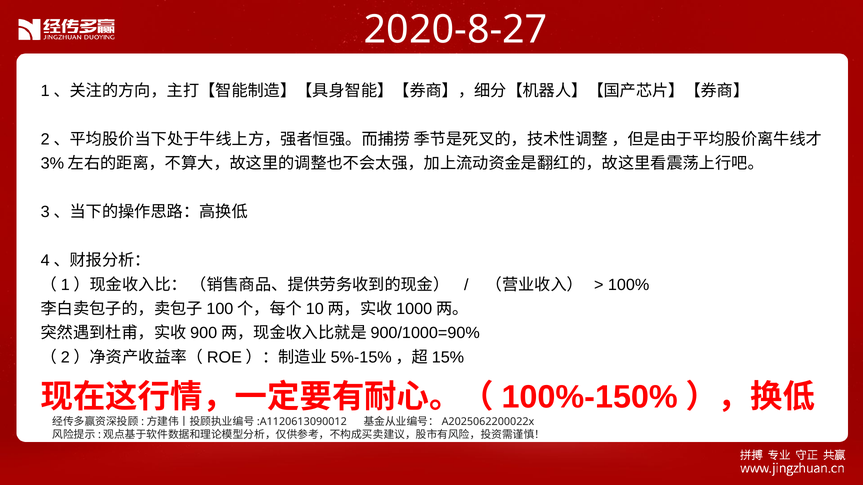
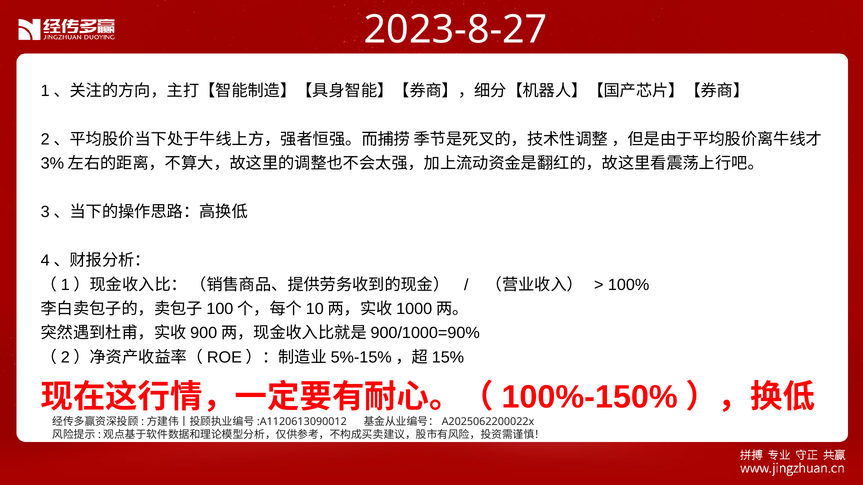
2020-8-27: 2020-8-27 -> 2023-8-27 (456, 30)
